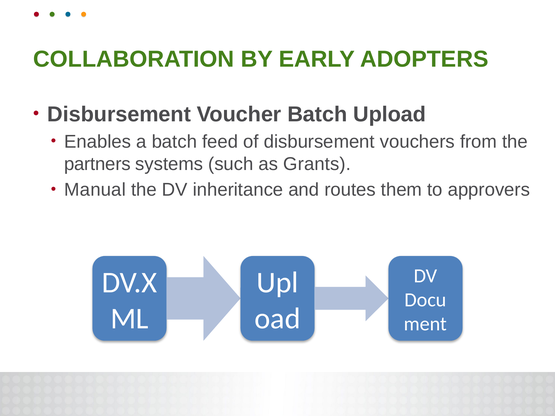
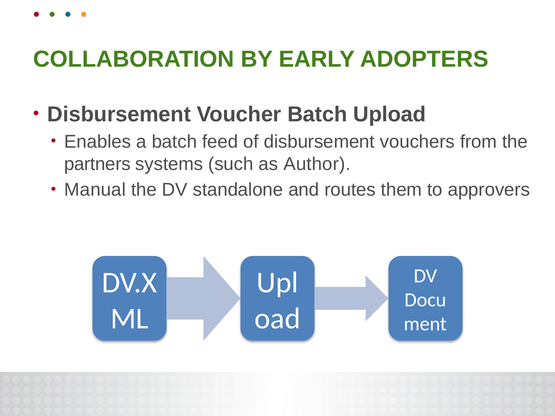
Grants: Grants -> Author (317, 164)
inheritance: inheritance -> standalone (238, 190)
